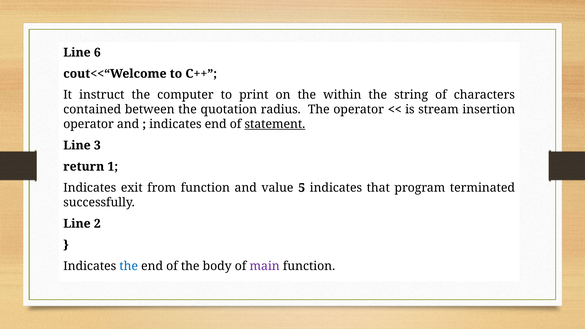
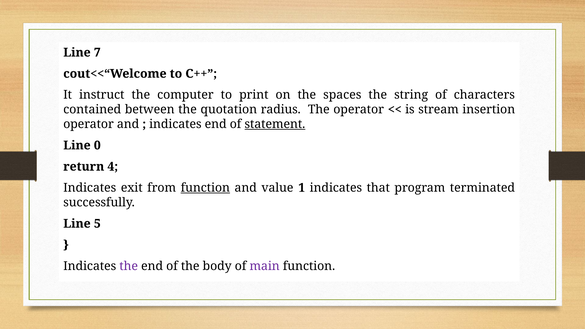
6: 6 -> 7 (97, 53)
within: within -> spaces (342, 95)
3: 3 -> 0 (97, 145)
1: 1 -> 4 (113, 167)
function underline: none -> present (205, 188)
5: 5 -> 1 (302, 188)
2: 2 -> 5 (97, 224)
the colour: blue -> purple (129, 266)
